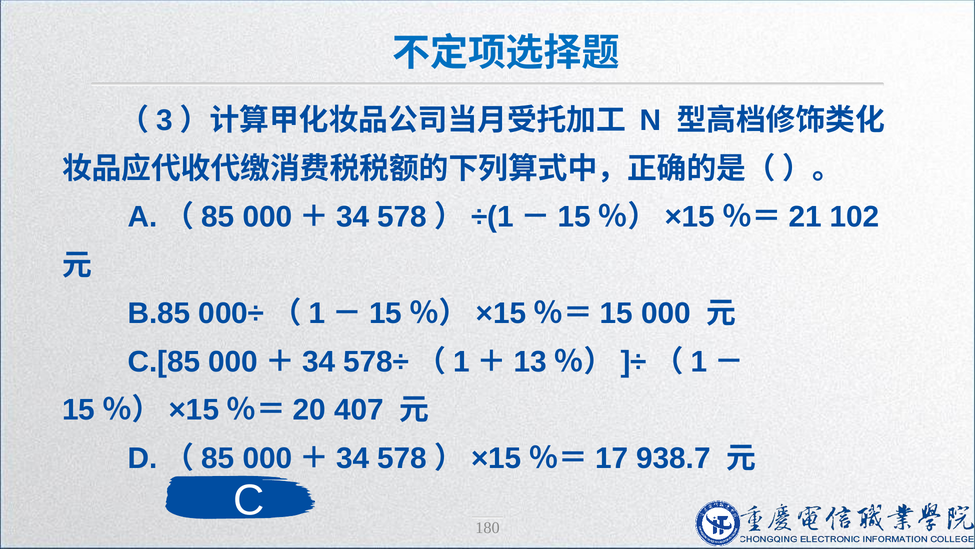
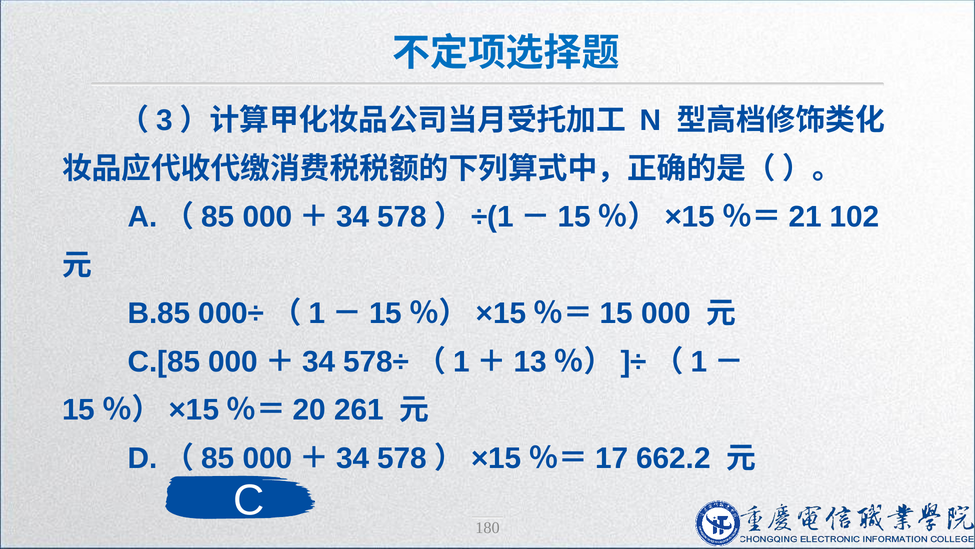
407: 407 -> 261 (359, 410)
938.7: 938.7 -> 662.2 (674, 458)
